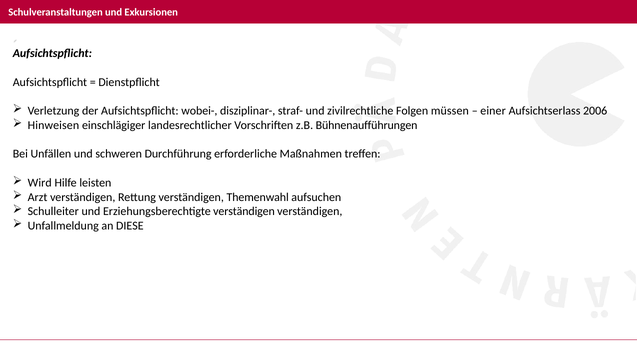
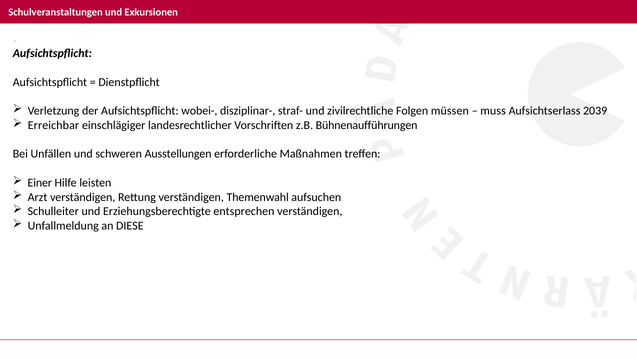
einer: einer -> muss (493, 111)
2006: 2006 -> 2039 (595, 111)
Hinweisen: Hinweisen -> Erreichbar (53, 125)
Durchführung: Durchführung -> Ausstellungen (178, 154)
Wird: Wird -> Einer (40, 182)
Erziehungsberechtigte verständigen: verständigen -> entsprechen (244, 211)
